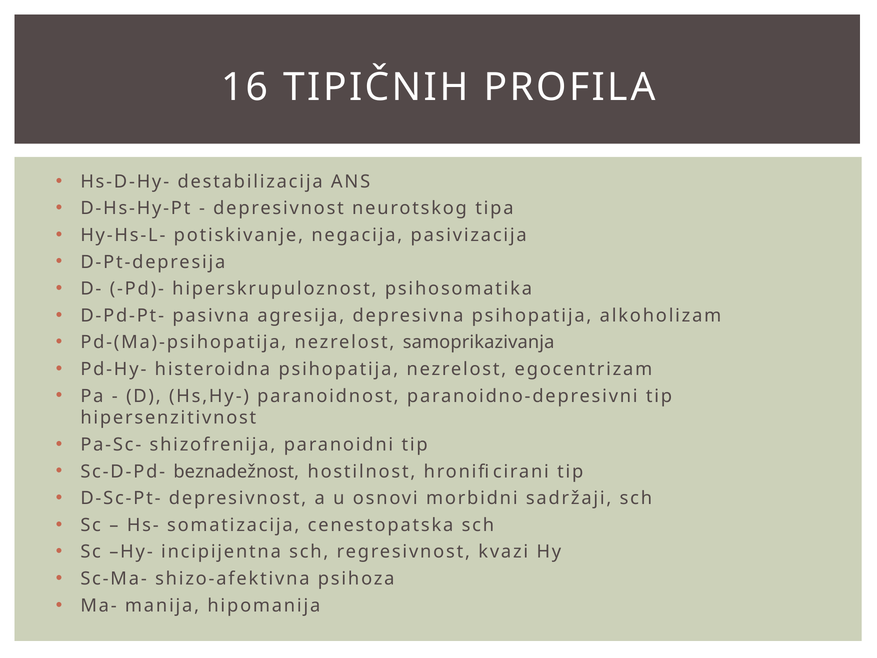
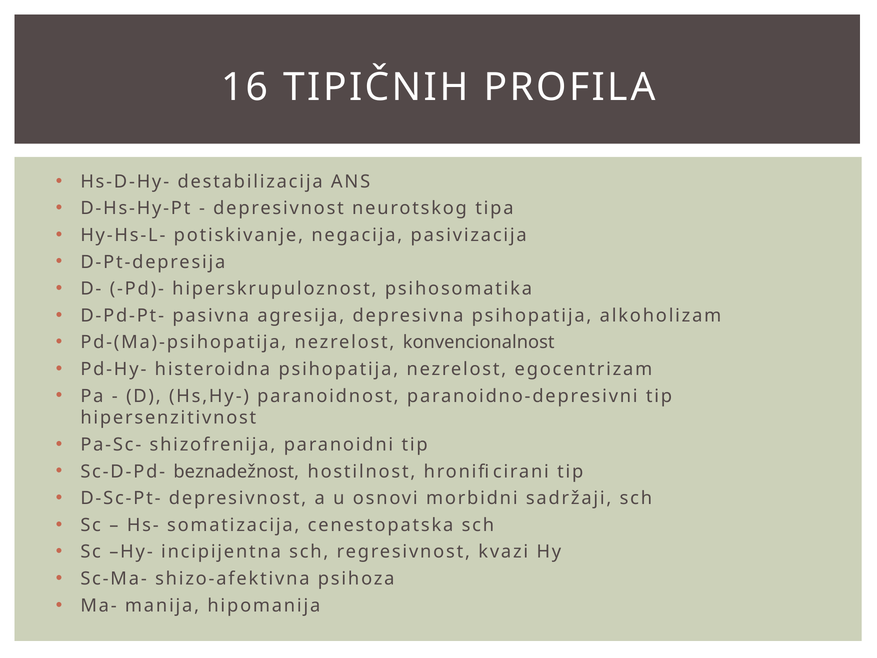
samoprikazivanja: samoprikazivanja -> konvencionalnost (479, 342)
